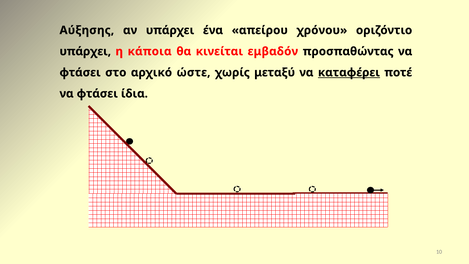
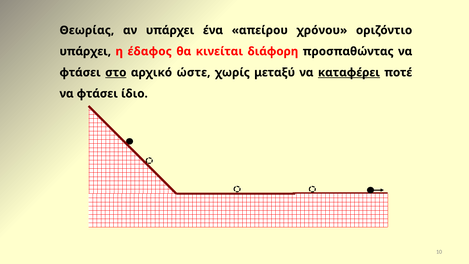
Αύξησης: Αύξησης -> Θεωρίας (87, 30)
κάποια: κάποια -> έδαφος (150, 51)
εμβαδόν: εμβαδόν -> διάφορη (273, 51)
στο underline: none -> present (116, 72)
ίδια: ίδια -> ίδιο (134, 94)
